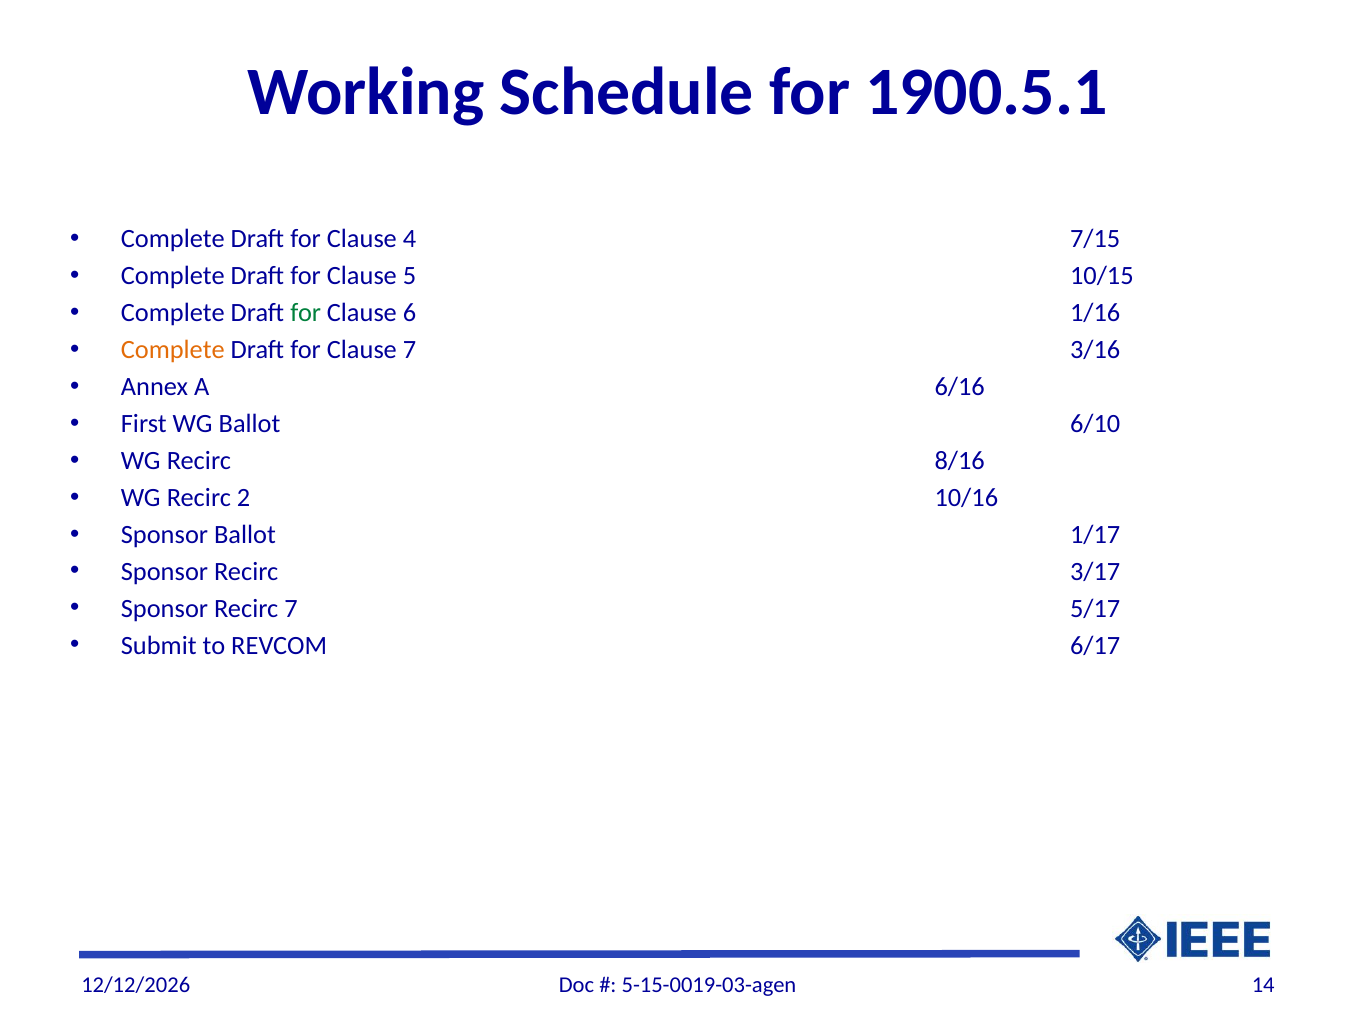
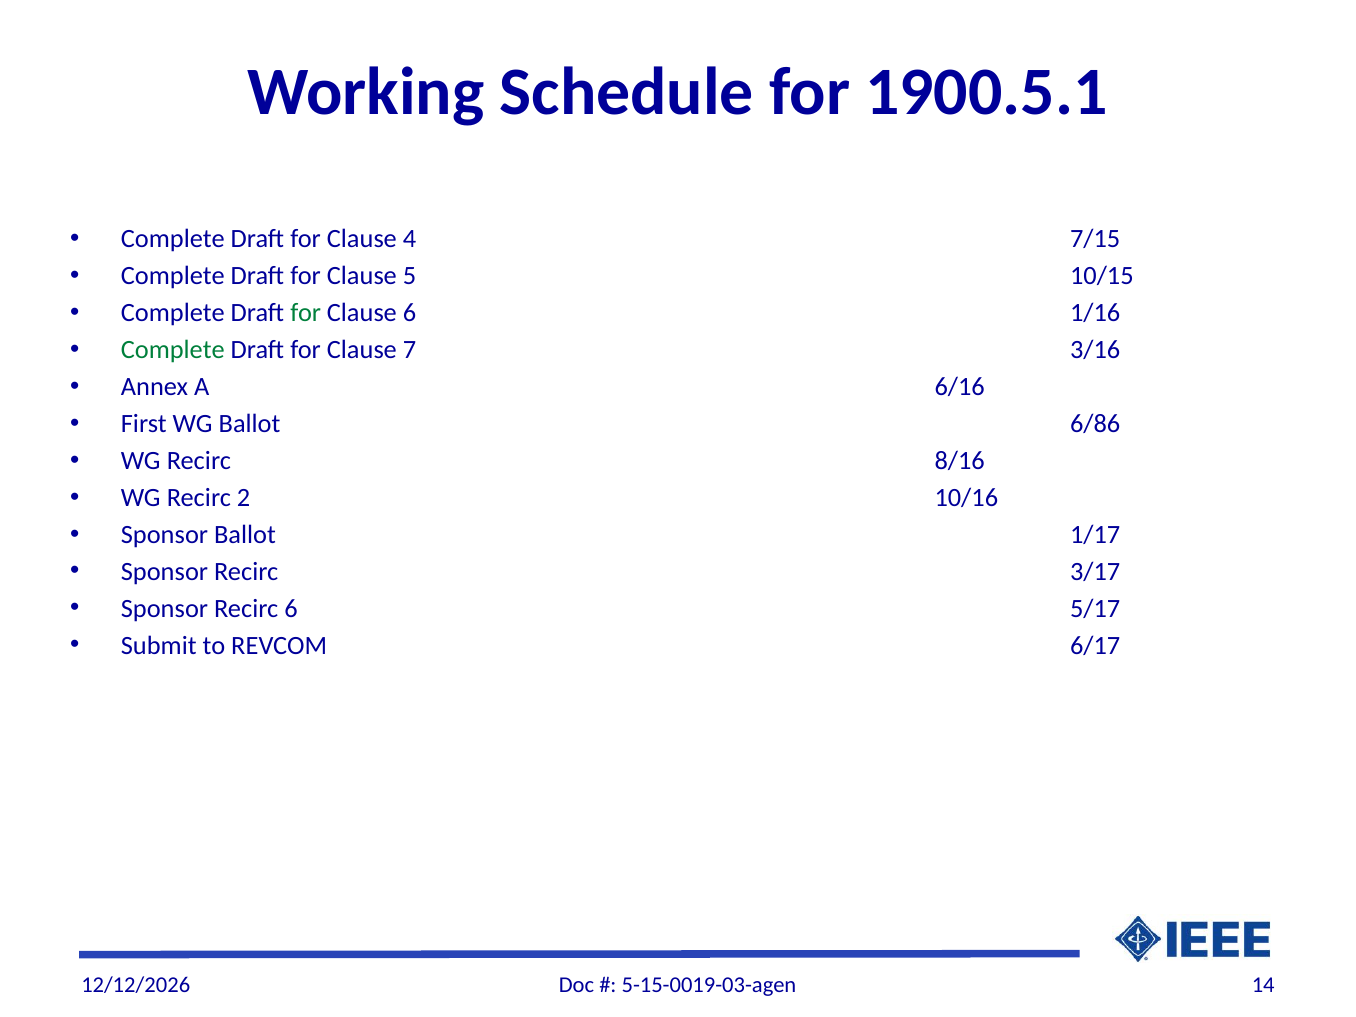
Complete colour: orange -> green (173, 350)
6/10: 6/10 -> 6/86 (1095, 424)
Recirc 7: 7 -> 6 (291, 609)
